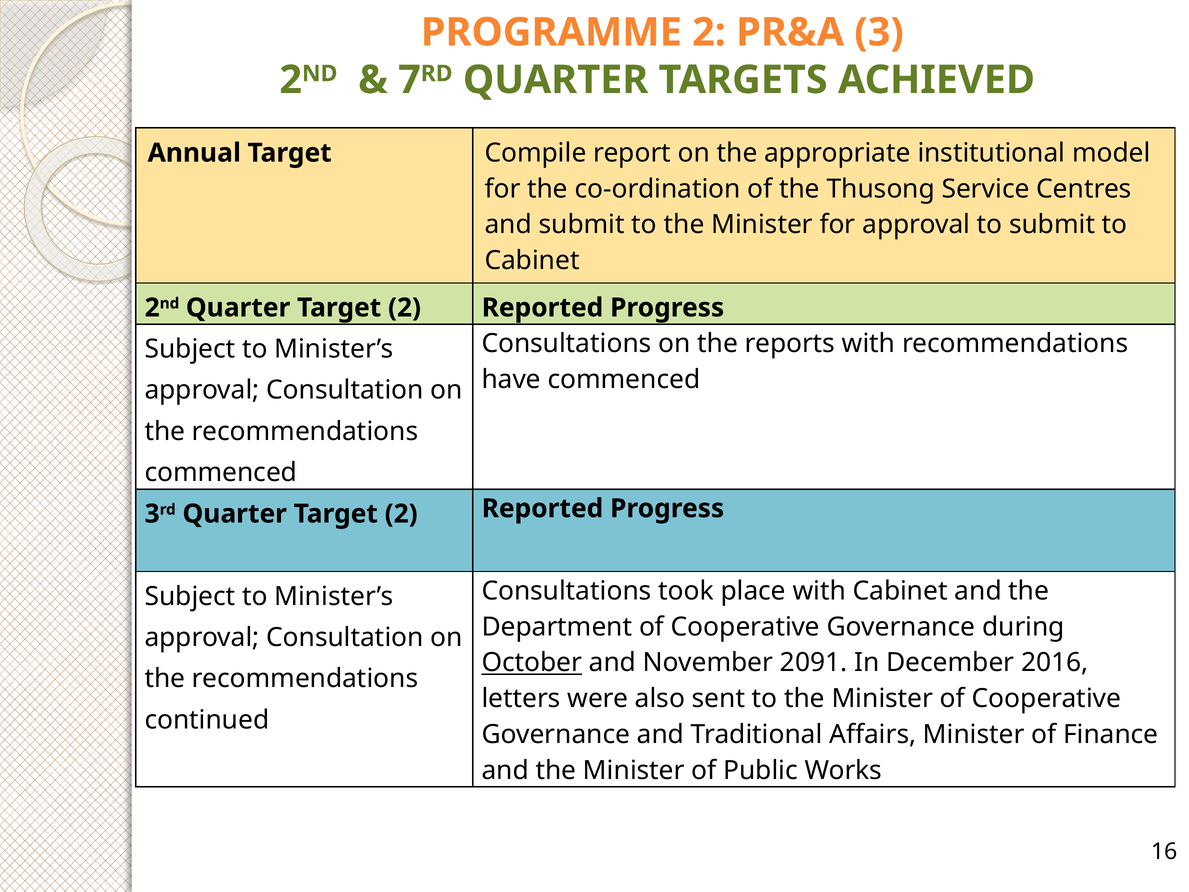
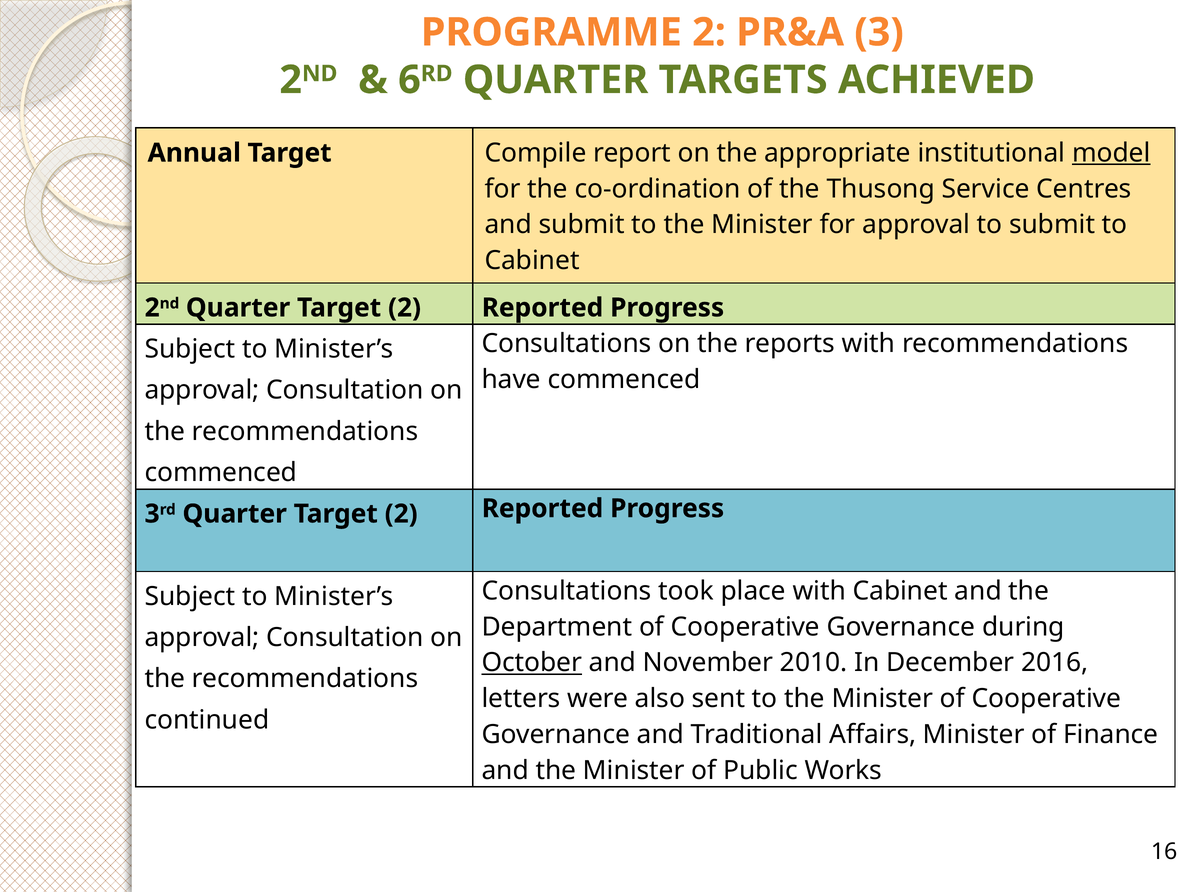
7: 7 -> 6 (409, 80)
model underline: none -> present (1111, 153)
2091: 2091 -> 2010 (814, 663)
